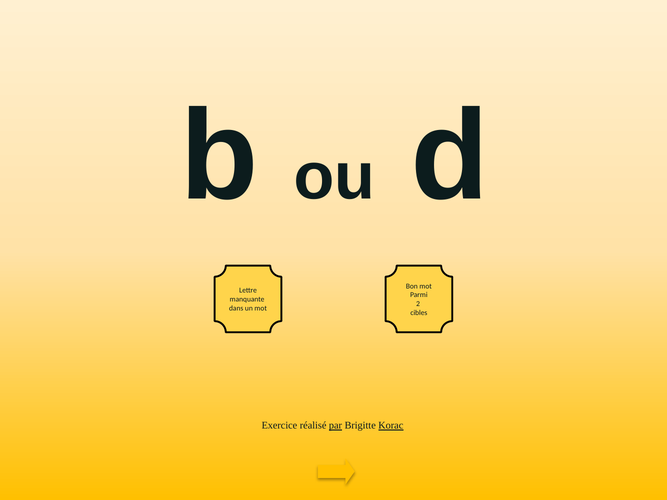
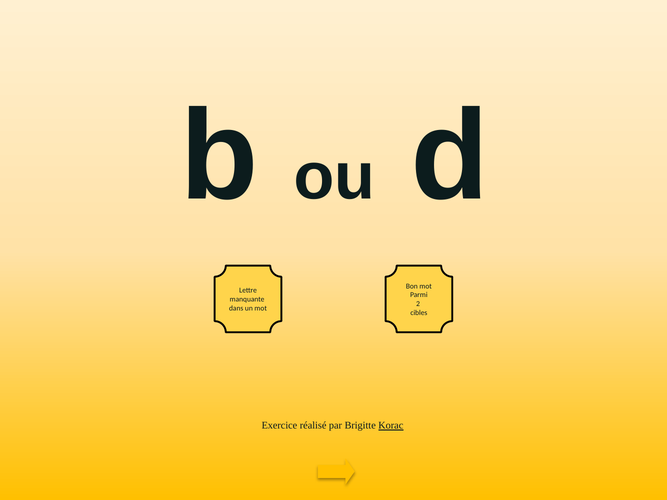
par underline: present -> none (335, 426)
